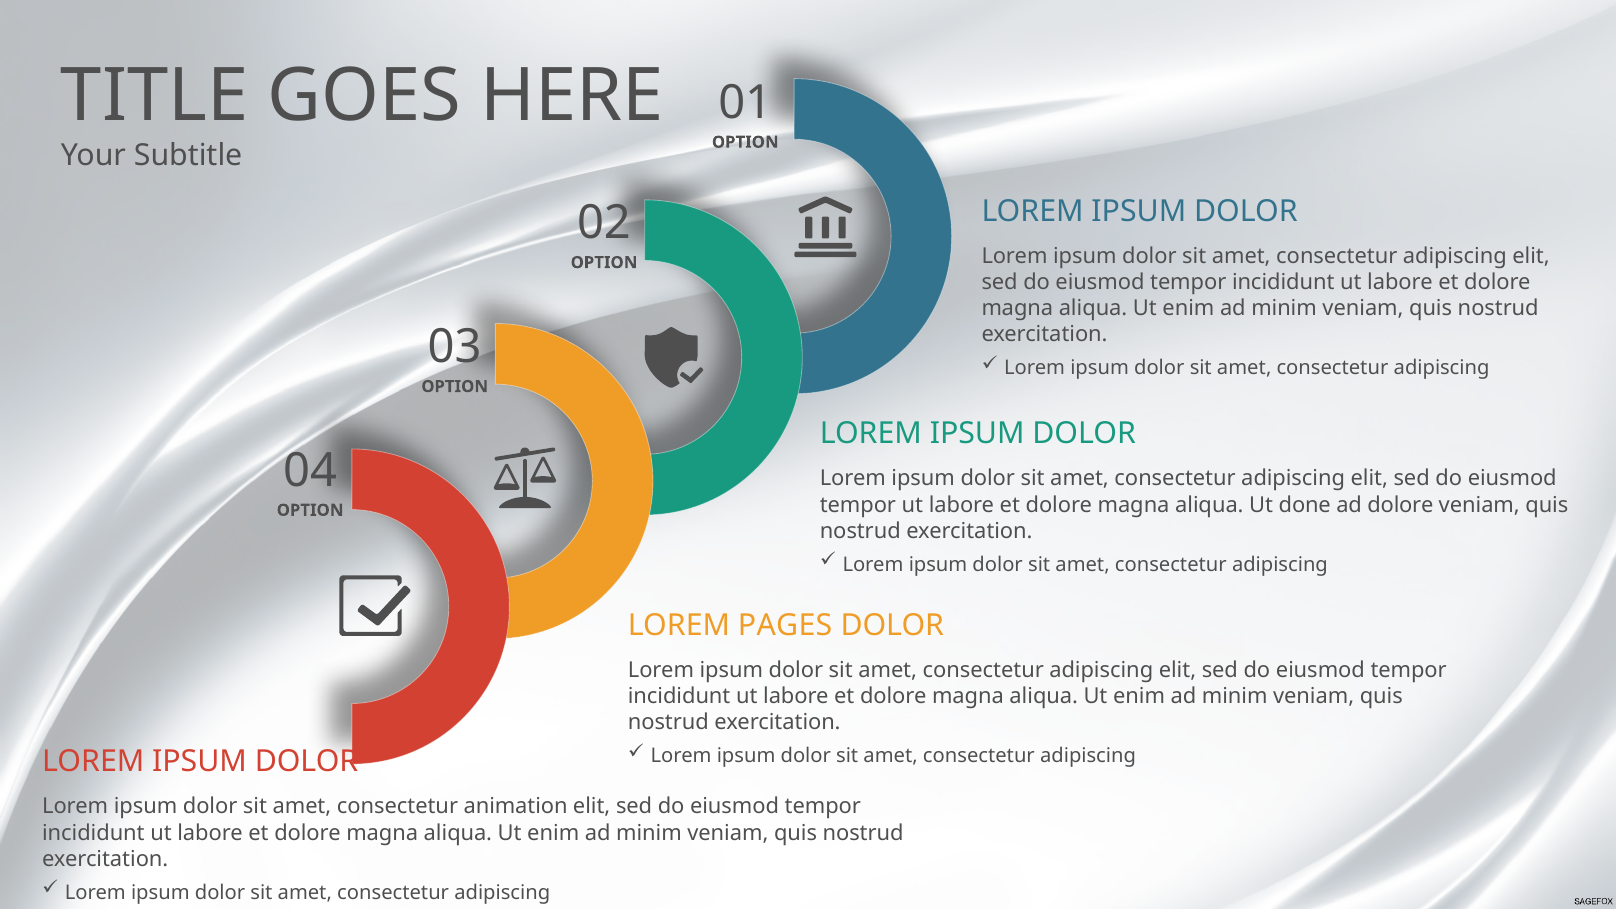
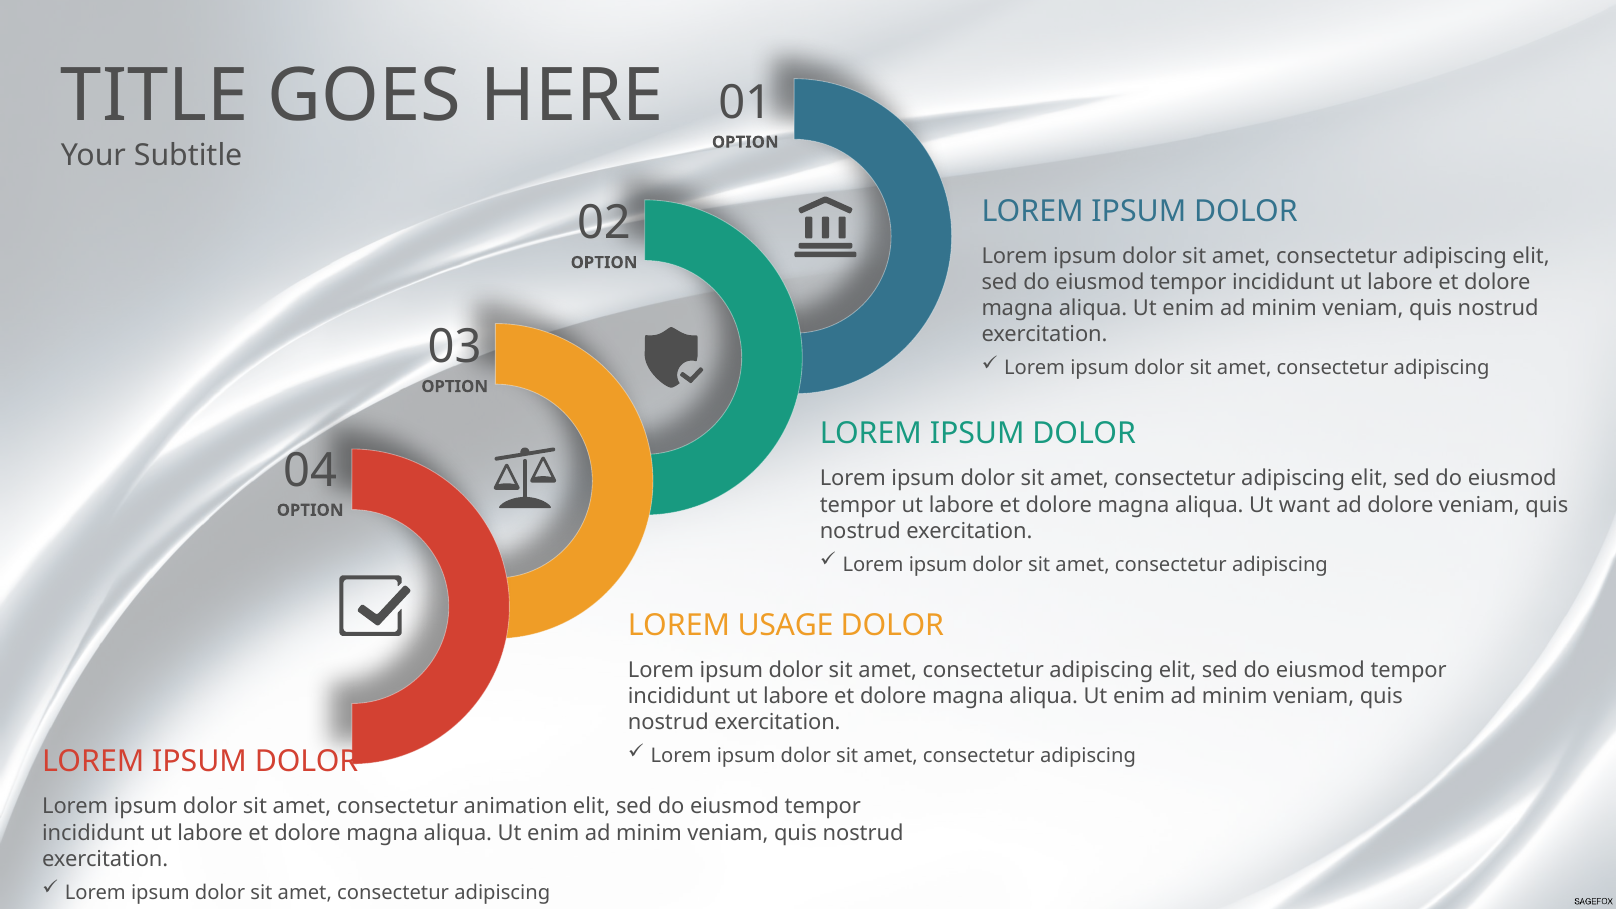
done: done -> want (1305, 505)
PAGES: PAGES -> USAGE (785, 625)
